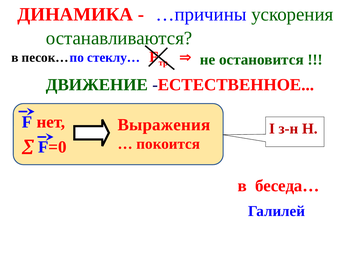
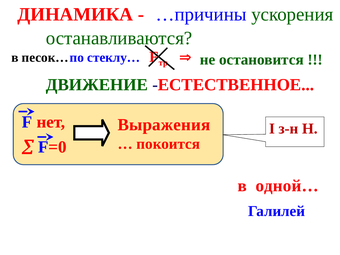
беседа…: беседа… -> одной… (287, 186)
